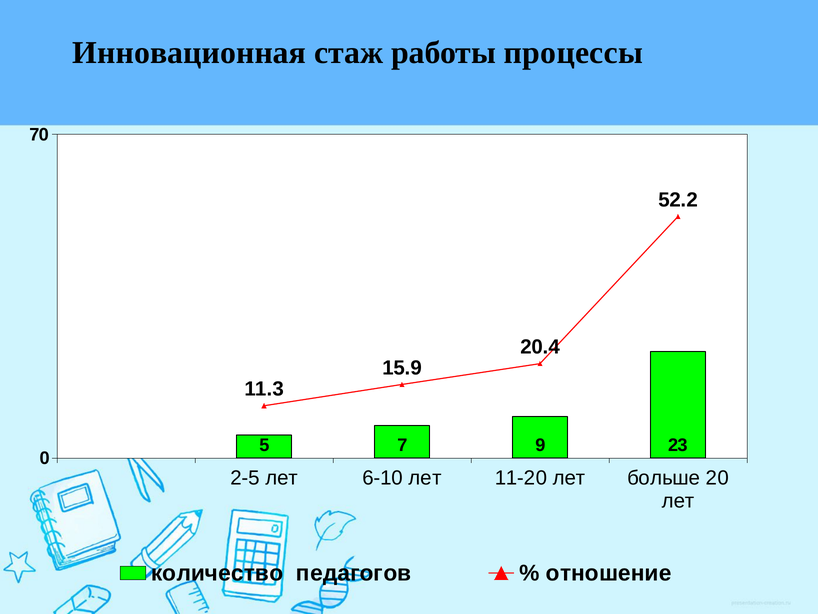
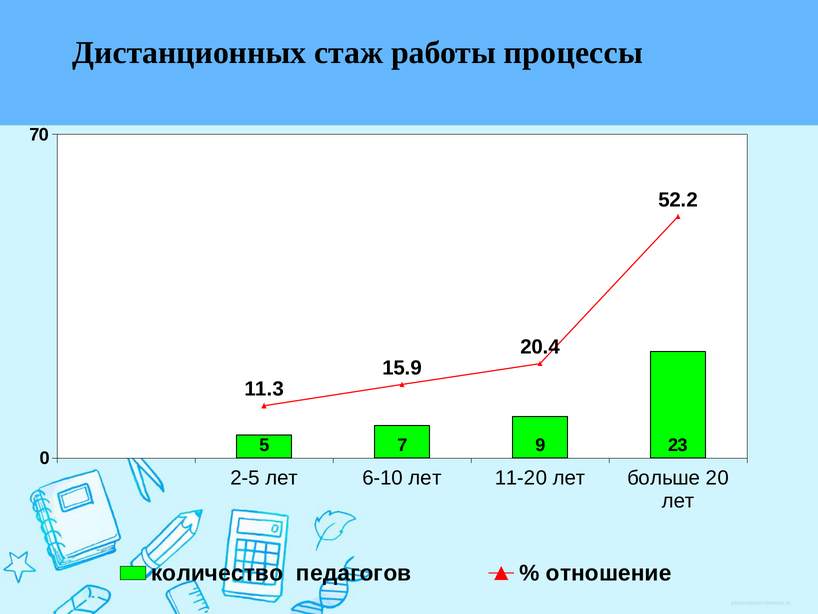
Инновационная: Инновационная -> Дистанционных (189, 53)
